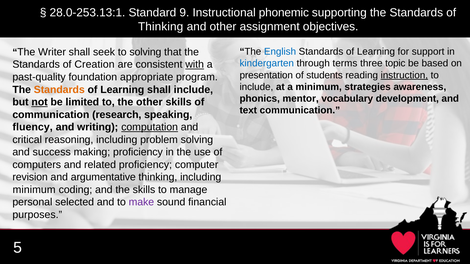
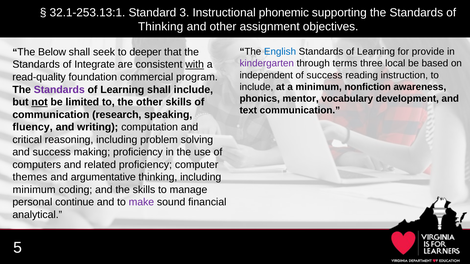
28.0-253.13:1: 28.0-253.13:1 -> 32.1-253.13:1 (87, 13)
9: 9 -> 3 (184, 13)
support: support -> provide (428, 52)
Writer: Writer -> Below (52, 52)
to solving: solving -> deeper (145, 52)
kindergarten colour: blue -> purple (267, 64)
topic: topic -> local (395, 64)
Creation: Creation -> Integrate (95, 65)
presentation: presentation -> independent (266, 75)
of students: students -> success (324, 75)
instruction underline: present -> none (404, 75)
past-quality: past-quality -> read-quality (39, 77)
appropriate: appropriate -> commercial (147, 77)
strategies: strategies -> nonfiction (368, 87)
Standards colour: orange -> purple (59, 90)
computation underline: present -> none (150, 127)
revision: revision -> themes (30, 177)
selected: selected -> continue (75, 202)
purposes: purposes -> analytical (37, 215)
